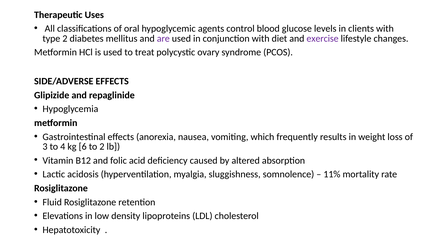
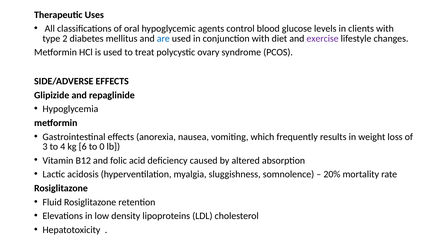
are colour: purple -> blue (163, 38)
to 2: 2 -> 0 (102, 147)
11%: 11% -> 20% (332, 174)
